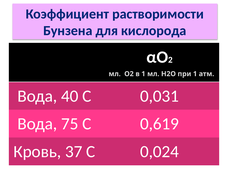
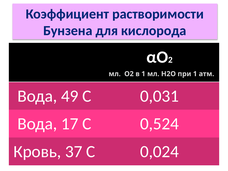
40: 40 -> 49 (70, 96)
75: 75 -> 17 (70, 124)
0,619: 0,619 -> 0,524 (159, 124)
